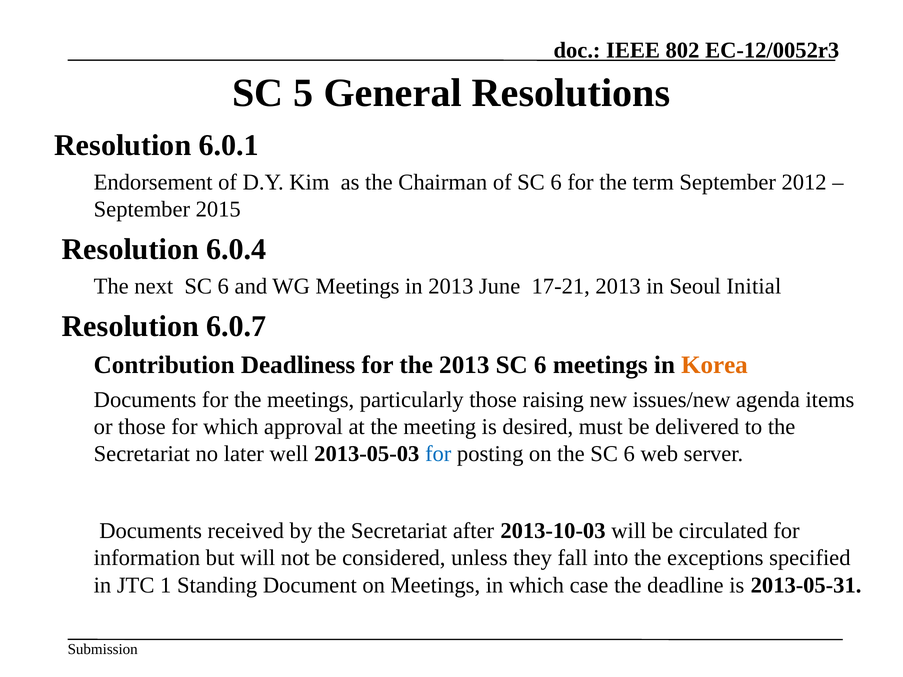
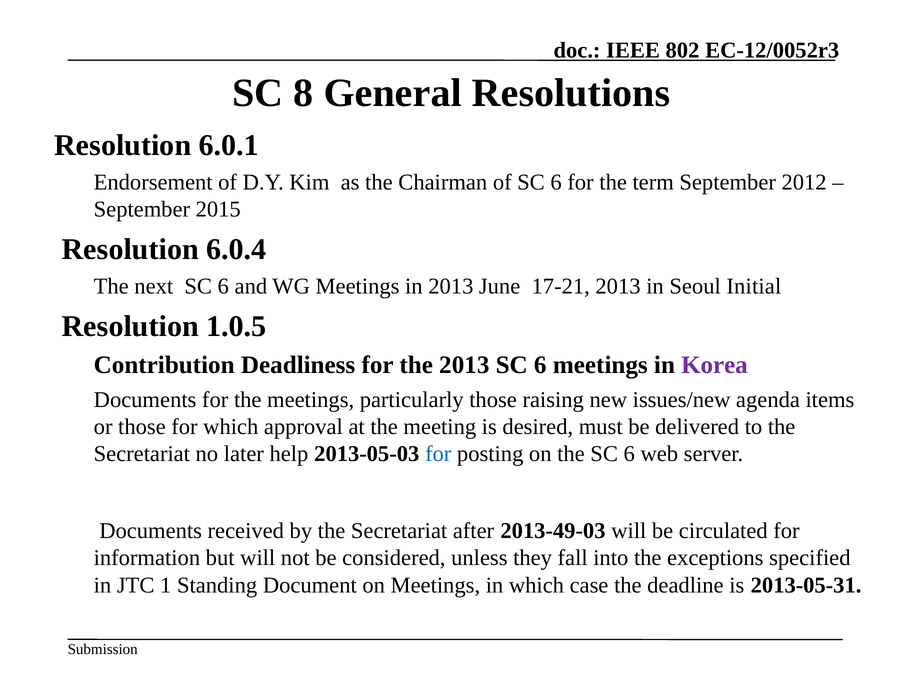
5: 5 -> 8 (304, 93)
6.0.7: 6.0.7 -> 1.0.5 (236, 326)
Korea colour: orange -> purple (714, 365)
well: well -> help (289, 454)
2013-10-03: 2013-10-03 -> 2013-49-03 (553, 531)
